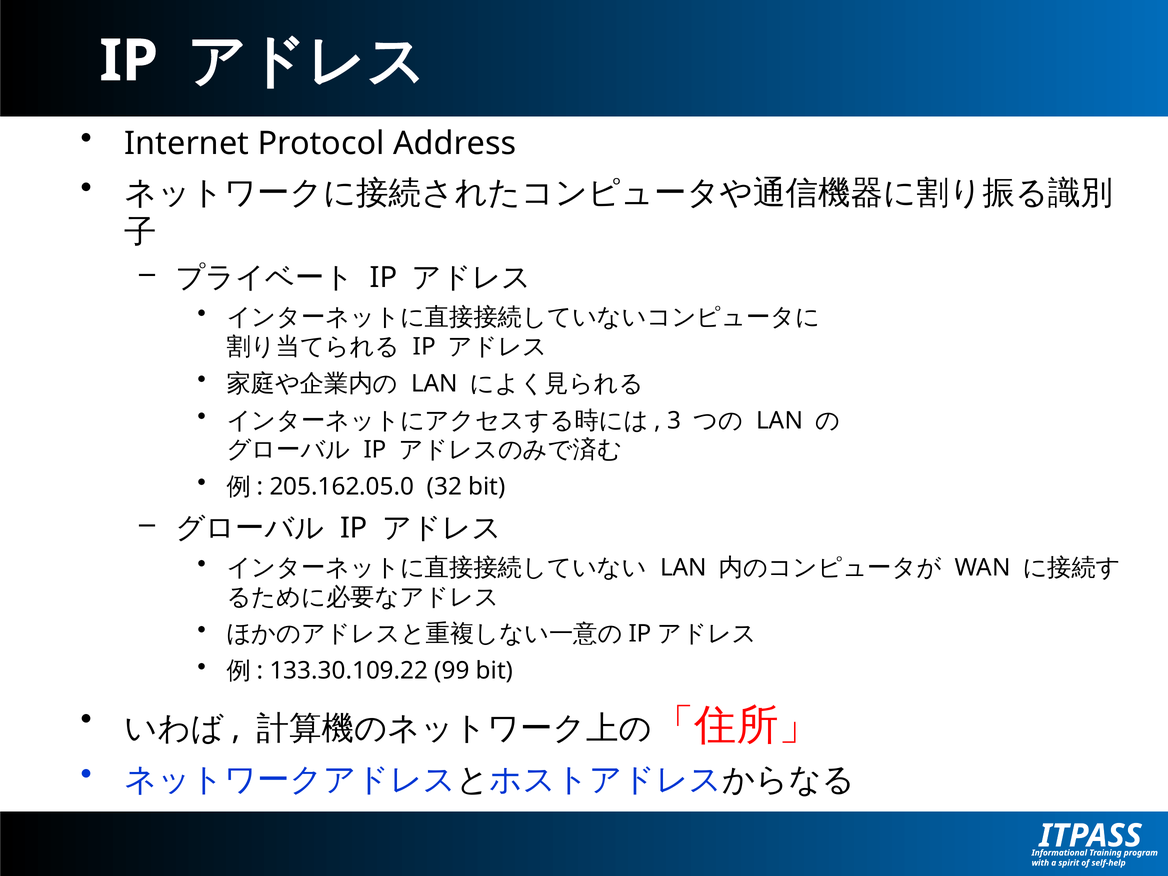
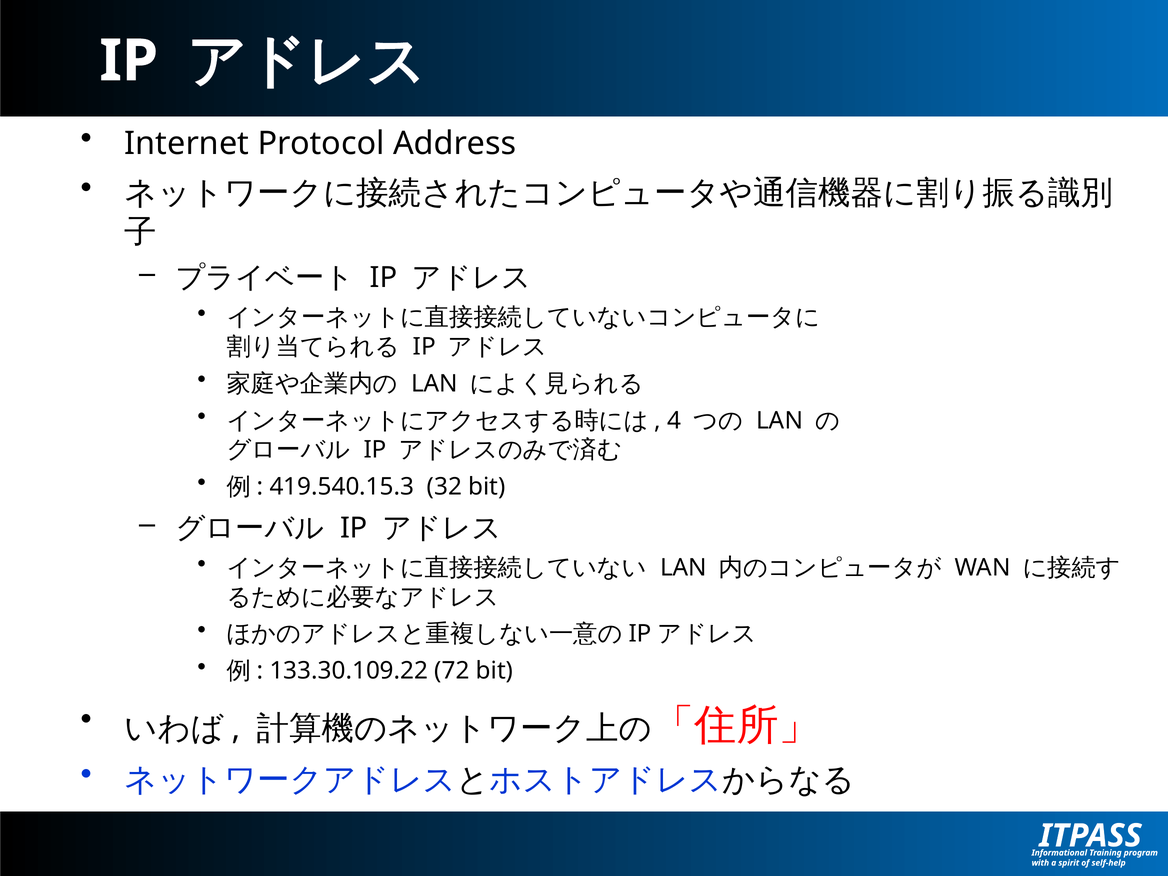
3: 3 -> 4 (674, 421)
205.162.05.0: 205.162.05.0 -> 419.540.15.3 (342, 487)
99: 99 -> 72 (452, 671)
